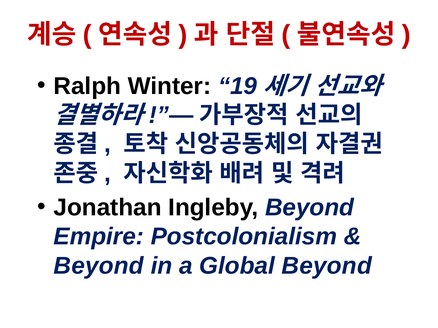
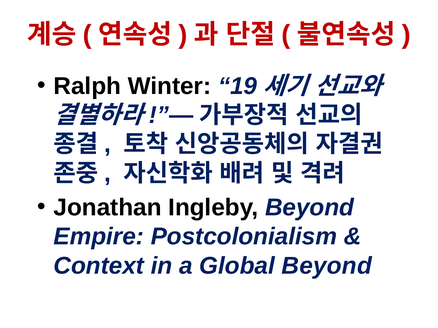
Beyond: Beyond -> Context (99, 266)
